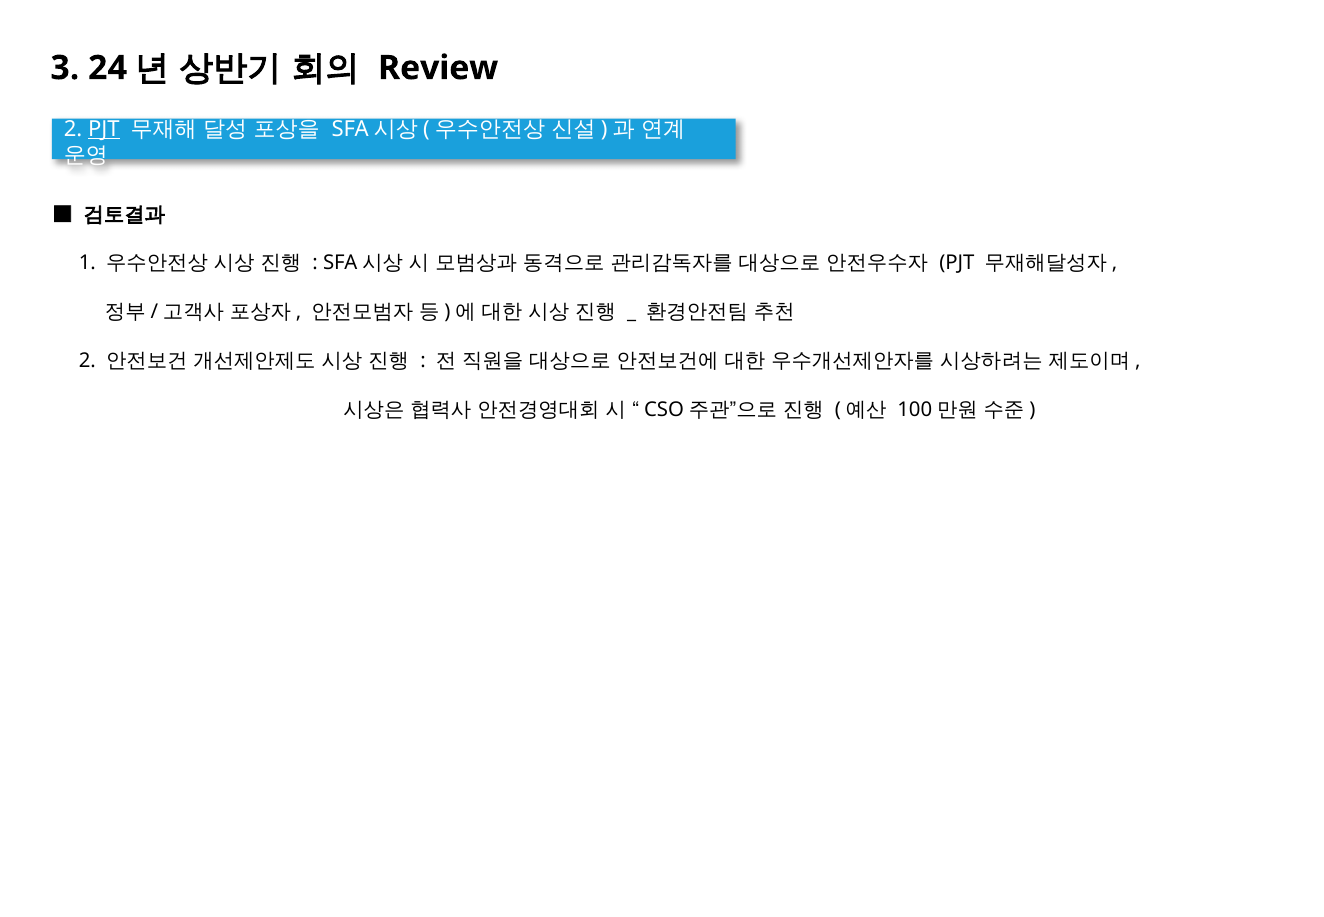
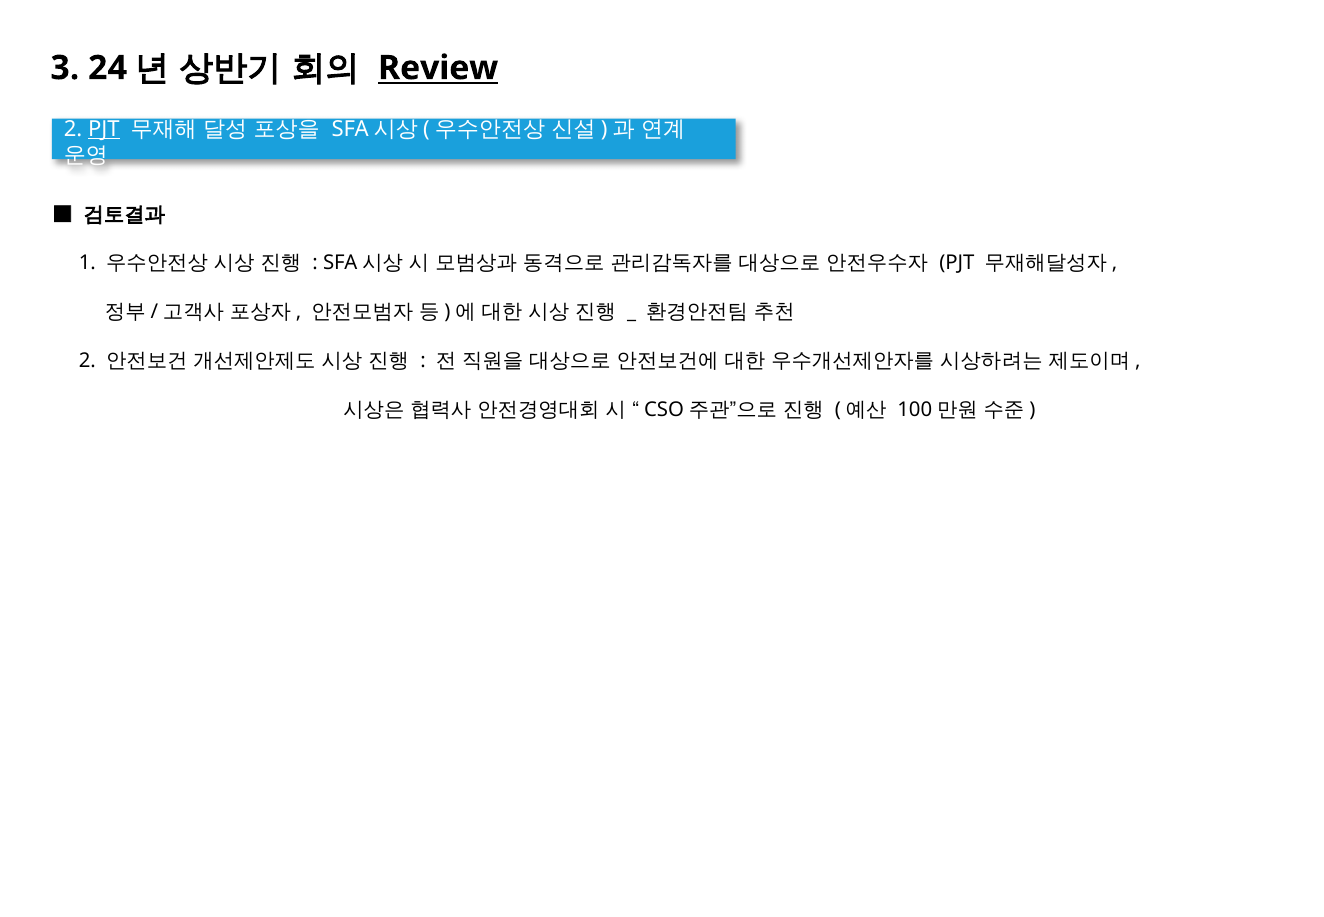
Review underline: none -> present (438, 68)
